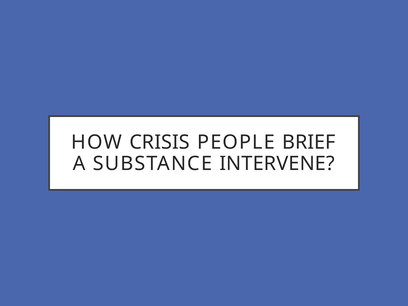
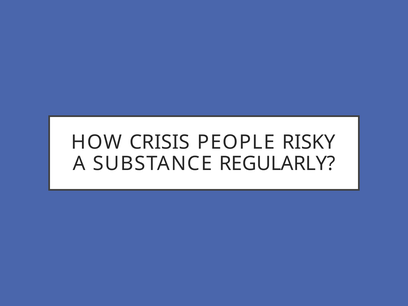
BRIEF: BRIEF -> RISKY (309, 142)
INTERVENE: INTERVENE -> REGULARLY (277, 164)
